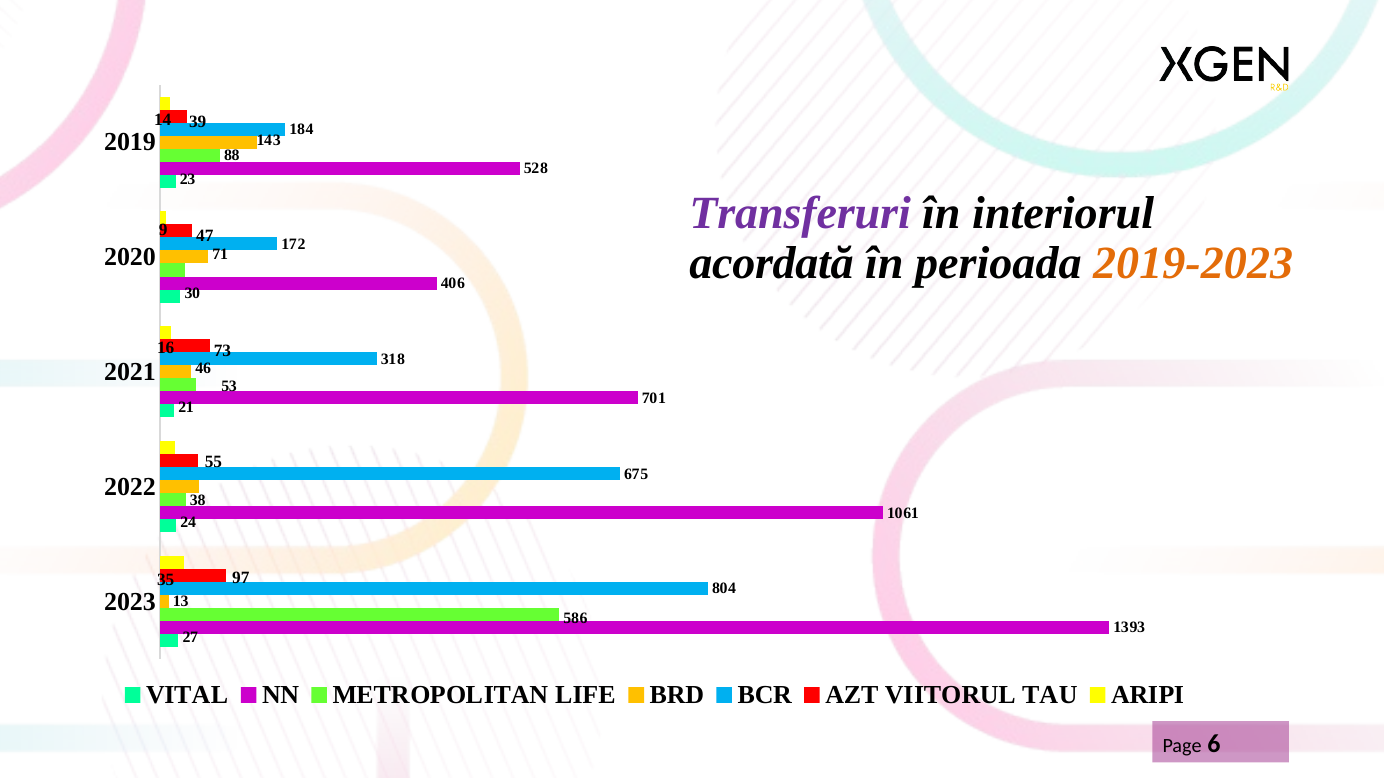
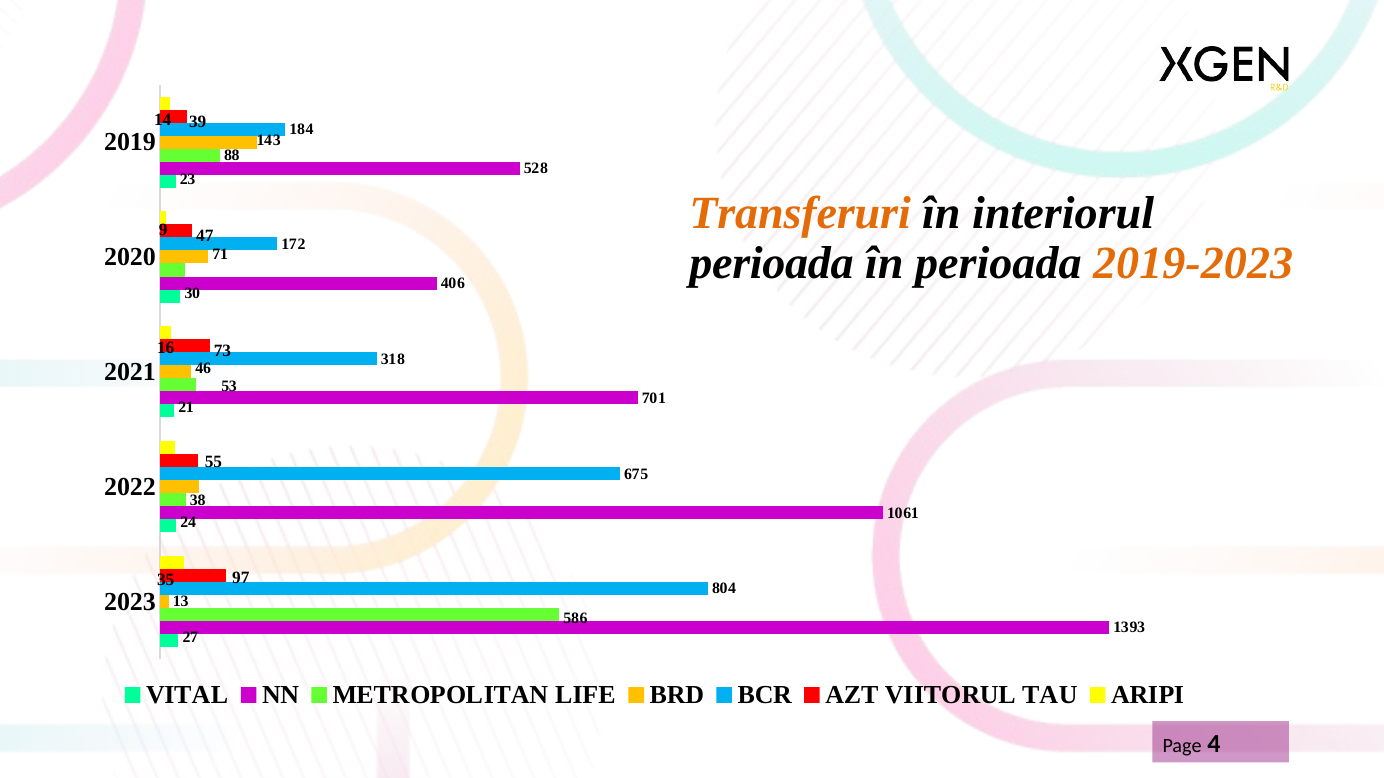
Transferuri colour: purple -> orange (800, 213)
acordată: acordată -> perioada (772, 263)
6: 6 -> 4 (1214, 744)
